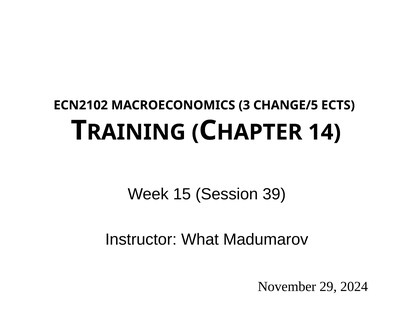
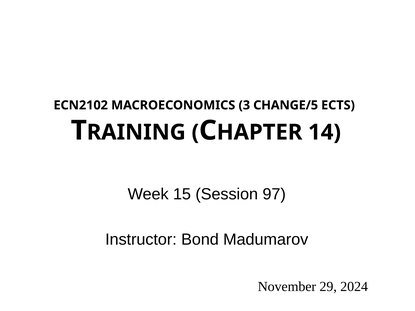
39: 39 -> 97 (274, 194)
What: What -> Bond (200, 240)
